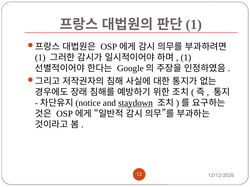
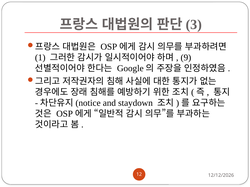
1: 1 -> 3 (194, 25)
1: 1 -> 9 (186, 58)
staydown underline: present -> none (135, 103)
